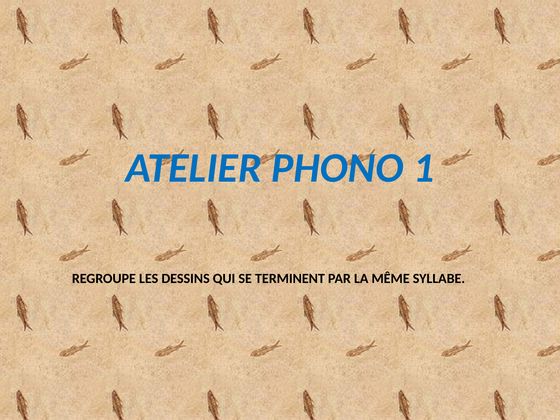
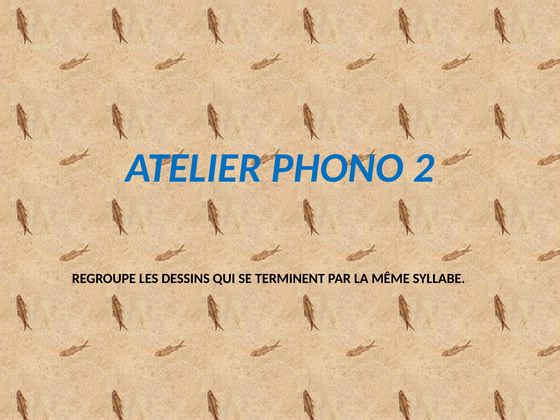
1: 1 -> 2 (424, 168)
